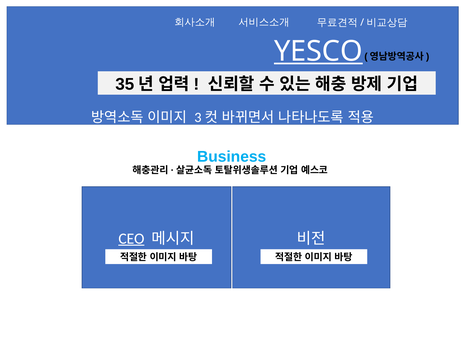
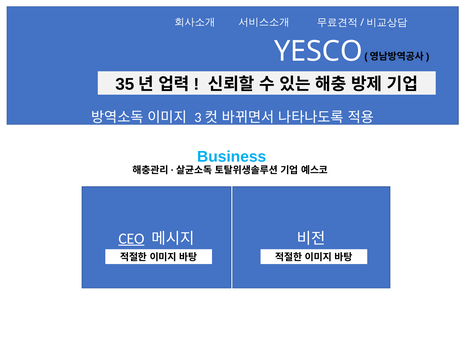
YESCO underline: present -> none (318, 51)
